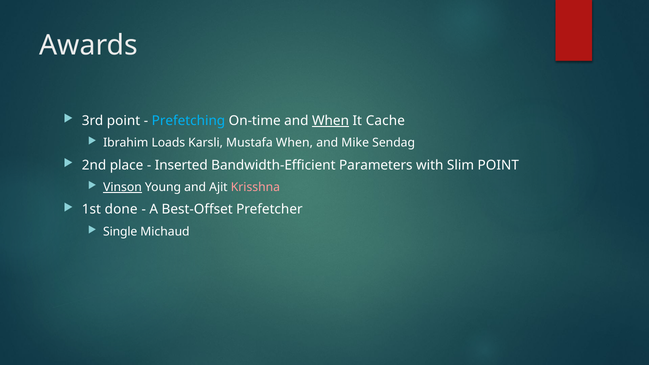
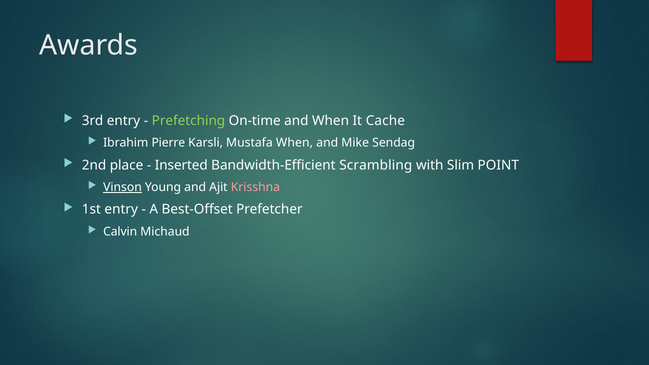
3rd point: point -> entry (124, 121)
Prefetching colour: light blue -> light green (188, 121)
When underline: present -> none (331, 121)
Loads: Loads -> Pierre (168, 143)
Parameters: Parameters -> Scrambling (376, 165)
1st done: done -> entry (121, 210)
Single: Single -> Calvin (120, 232)
